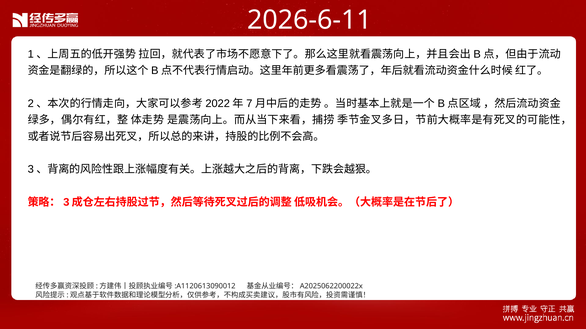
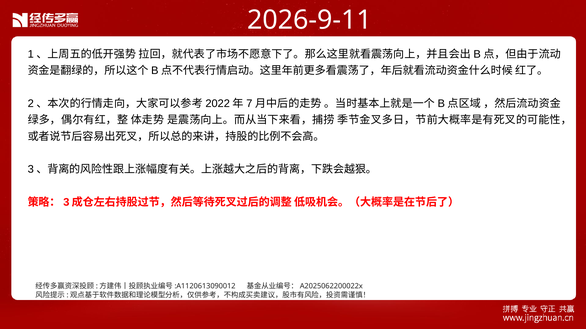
2026-6-11: 2026-6-11 -> 2026-9-11 (309, 20)
